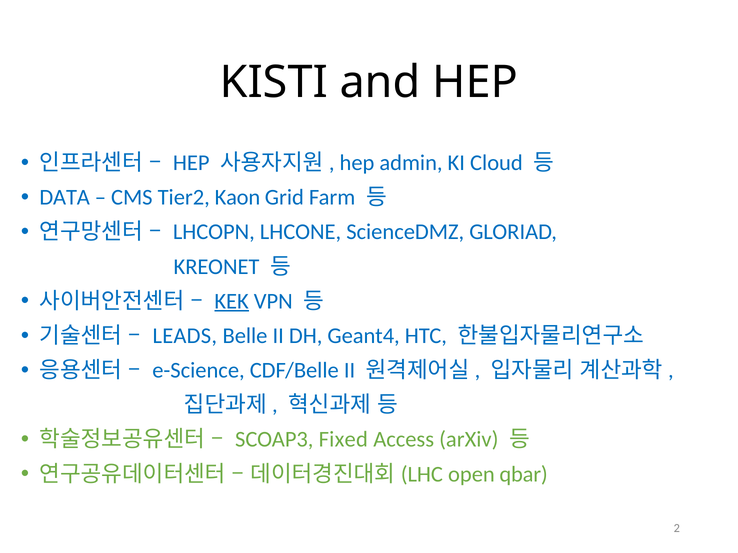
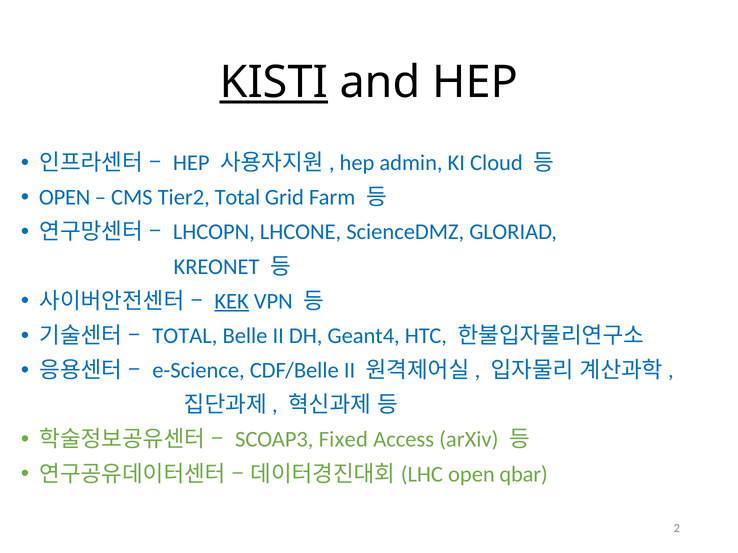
KISTI underline: none -> present (274, 83)
DATA: DATA -> OPEN (65, 198)
Tier2 Kaon: Kaon -> Total (237, 198)
LEADS: LEADS -> TOTAL (185, 336)
